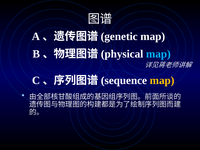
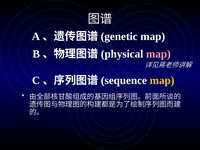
map colour: light blue -> pink (158, 54)
